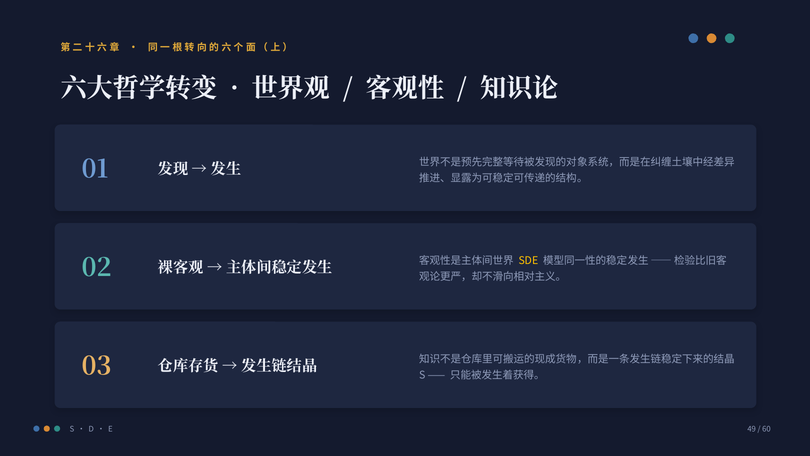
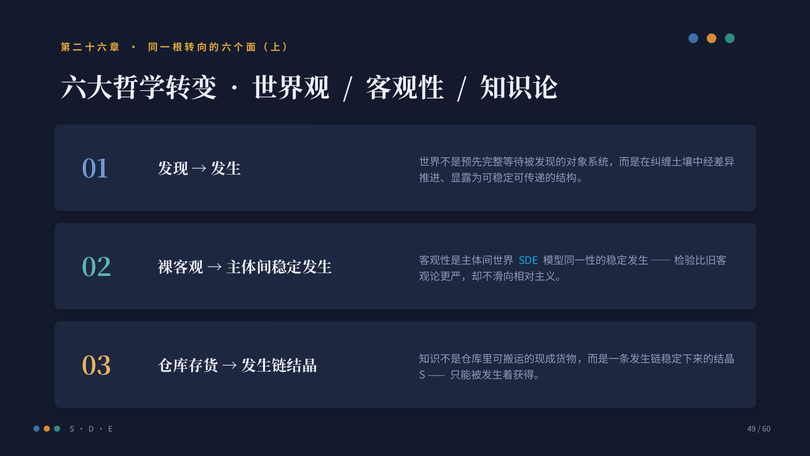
SDE colour: yellow -> light blue (529, 261)
